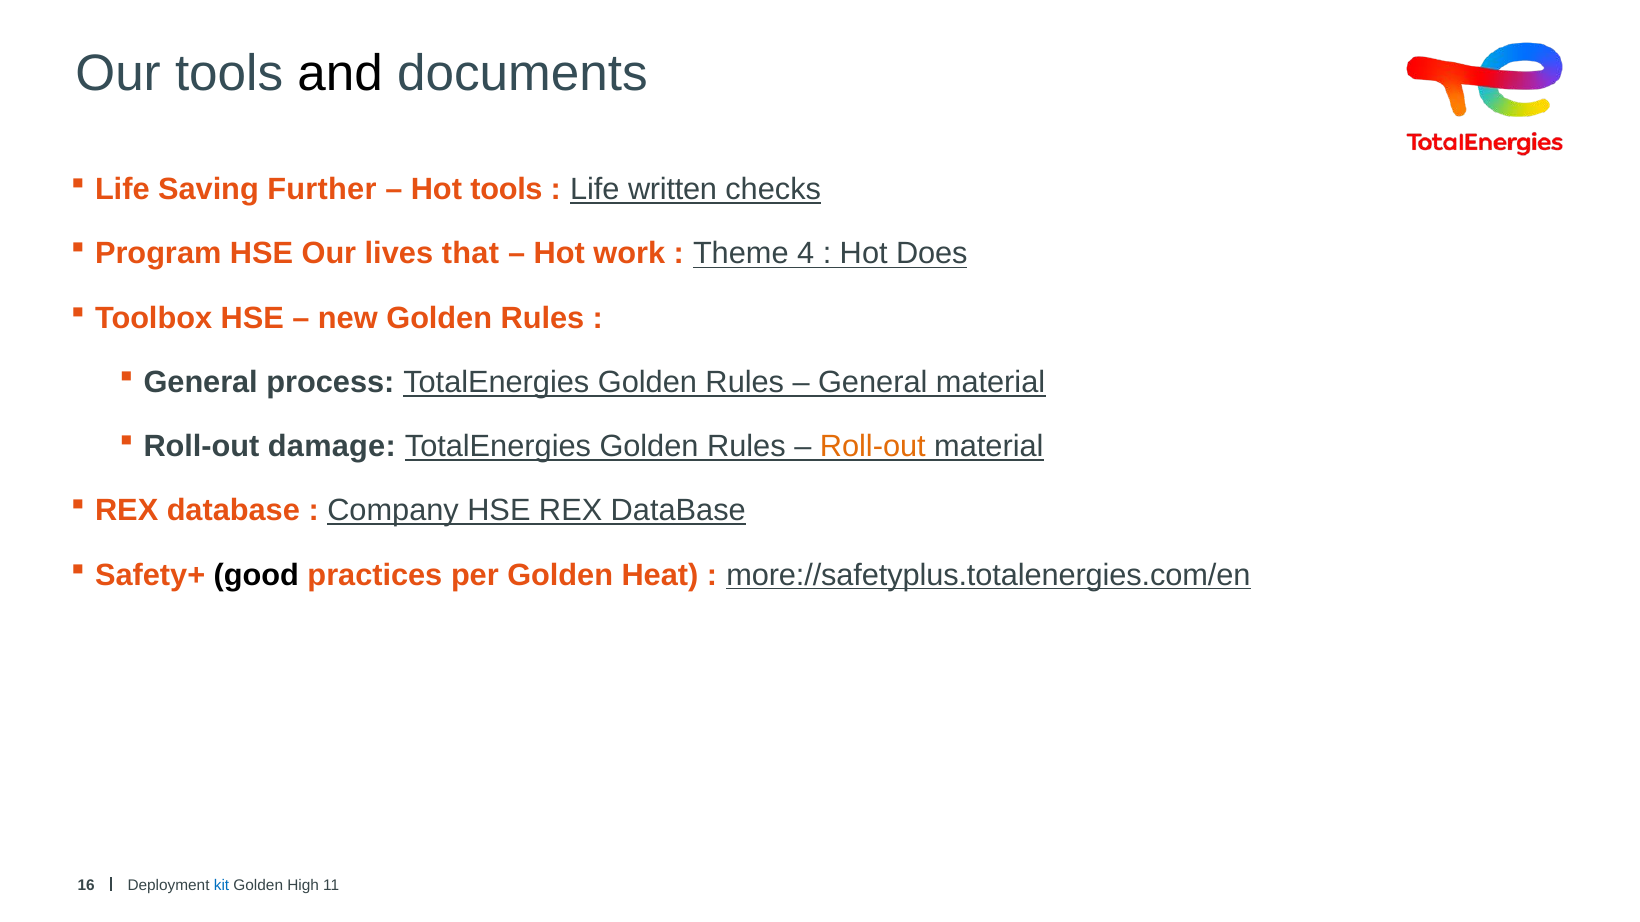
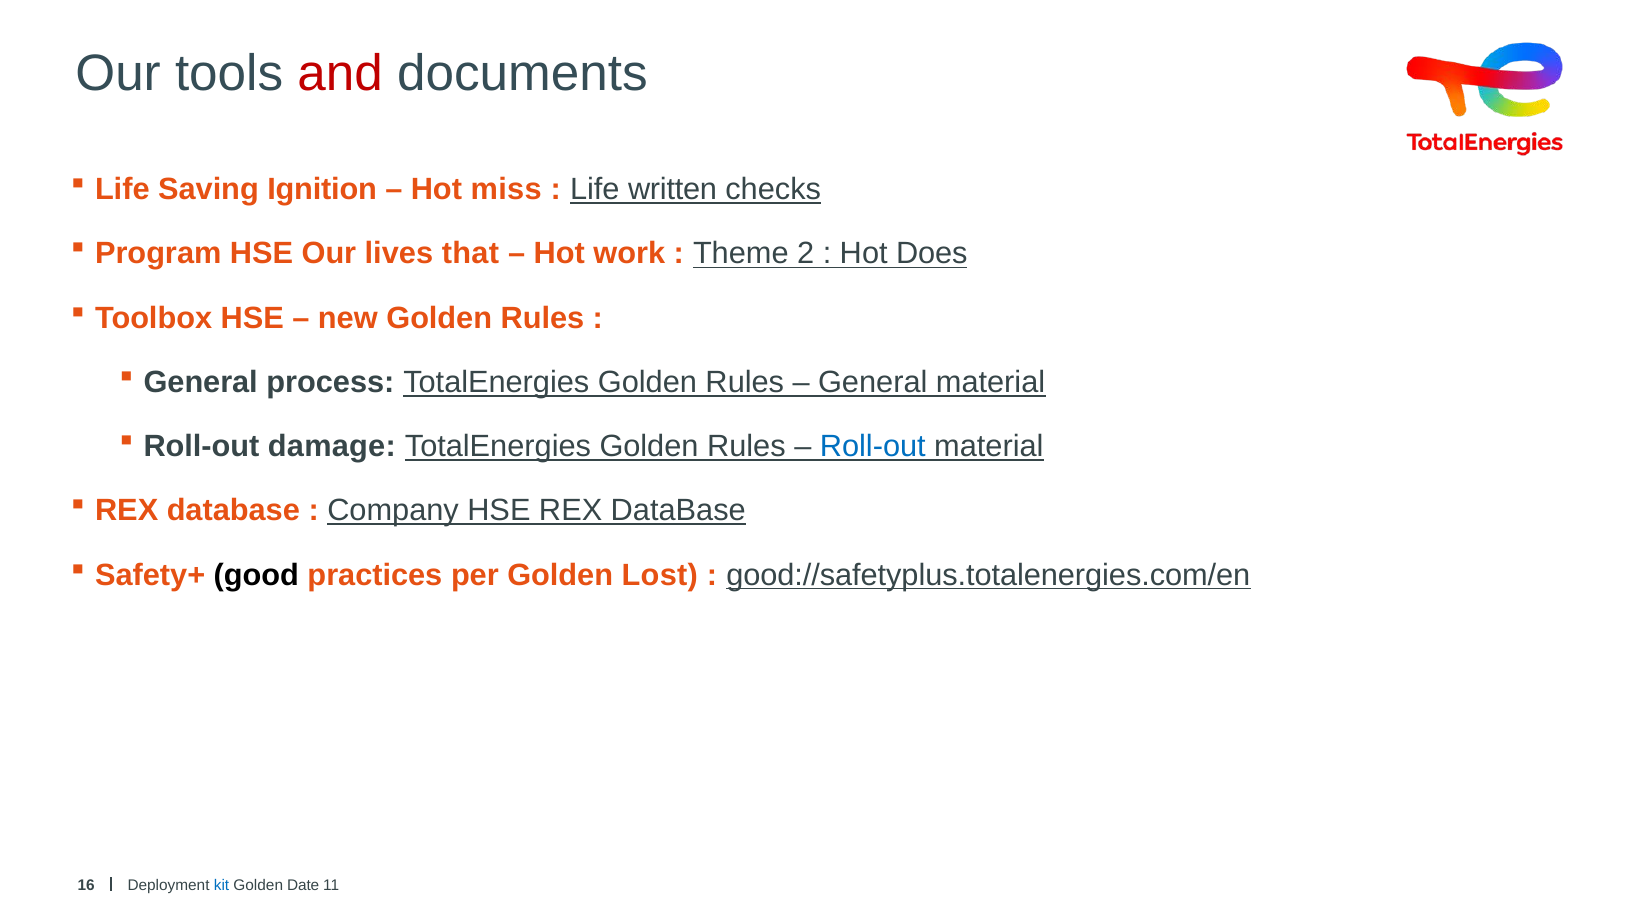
and colour: black -> red (340, 73)
Further: Further -> Ignition (322, 190)
Hot tools: tools -> miss (506, 190)
4: 4 -> 2 (806, 254)
Roll-out colour: orange -> blue (873, 447)
Heat: Heat -> Lost (660, 575)
more://safetyplus.totalenergies.com/en: more://safetyplus.totalenergies.com/en -> good://safetyplus.totalenergies.com/en (988, 575)
High: High -> Date (303, 886)
